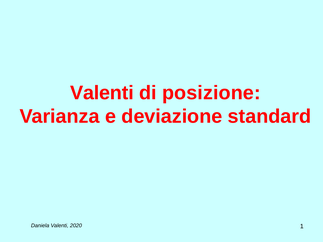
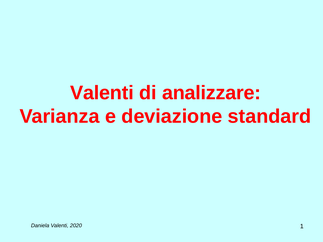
posizione: posizione -> analizzare (211, 93)
